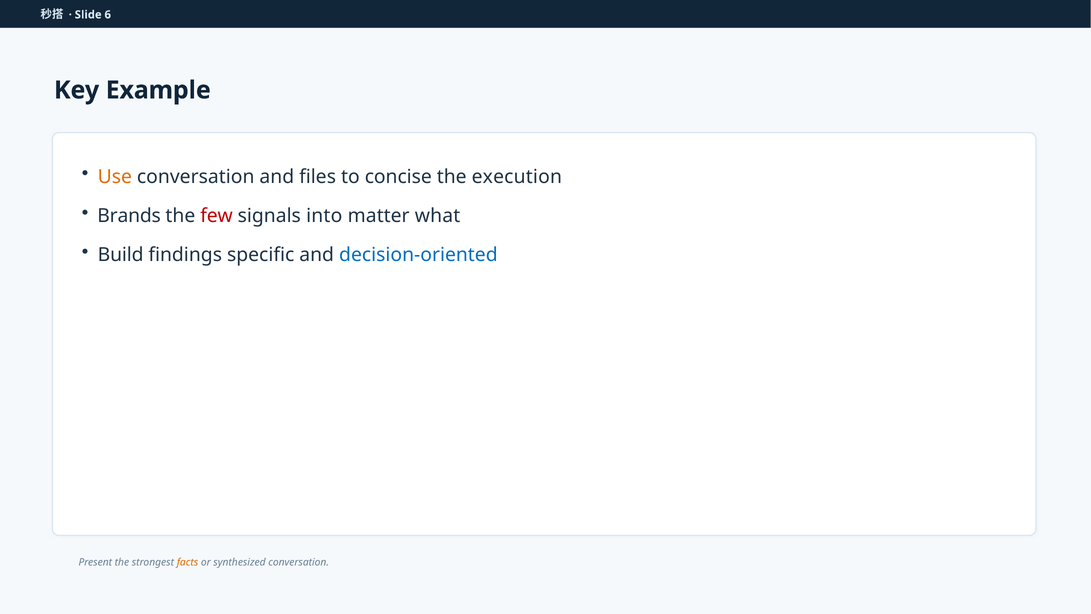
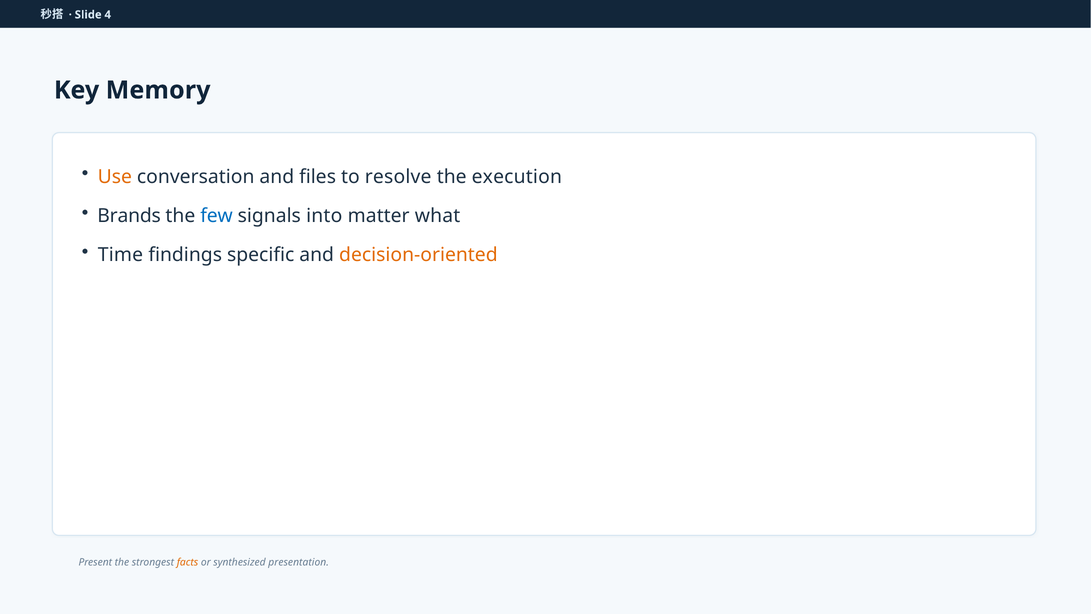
6: 6 -> 4 (108, 15)
Example: Example -> Memory (158, 90)
concise: concise -> resolve (398, 177)
few colour: red -> blue (217, 216)
Build: Build -> Time (120, 255)
decision-oriented colour: blue -> orange (418, 255)
synthesized conversation: conversation -> presentation (299, 562)
